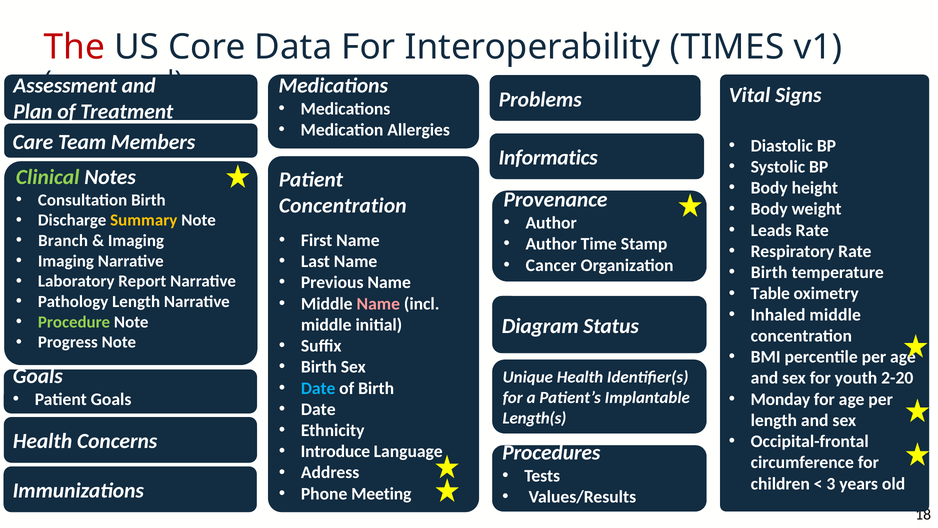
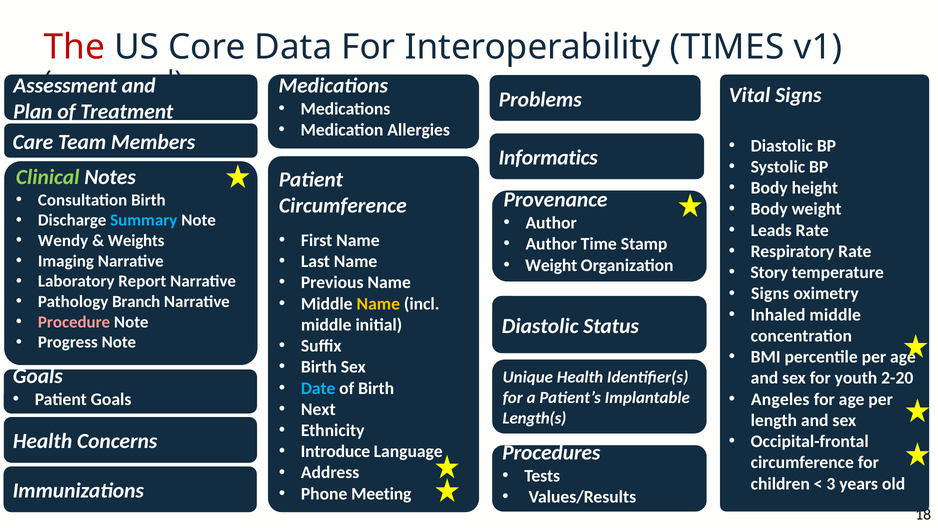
Concentration: Concentration -> Circumference (343, 205)
Summary colour: yellow -> light blue (144, 220)
Branch: Branch -> Wendy (63, 241)
Imaging: Imaging -> Weights (136, 241)
Cancer: Cancer -> Weight (551, 265)
Birth: Birth -> Story (769, 272)
Table: Table -> Signs (770, 293)
Pathology Length: Length -> Branch (136, 301)
Name colour: pink -> yellow (378, 304)
Procedure colour: light green -> pink (74, 322)
Diagram: Diagram -> Diastolic (540, 326)
Monday: Monday -> Angeles (780, 399)
Date: Date -> Next (318, 409)
